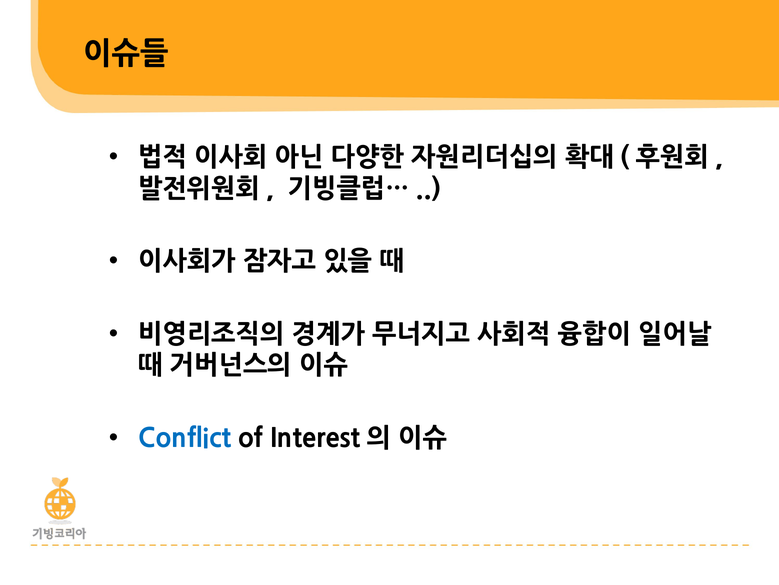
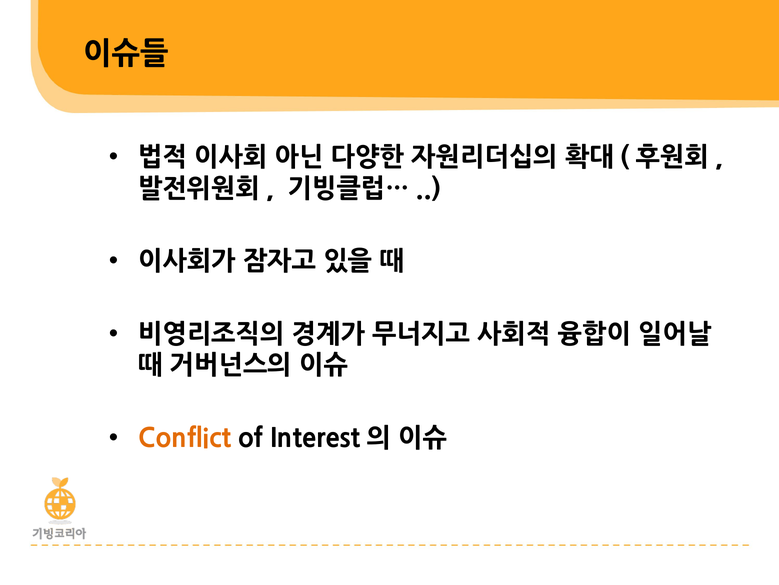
Conflict colour: blue -> orange (185, 438)
